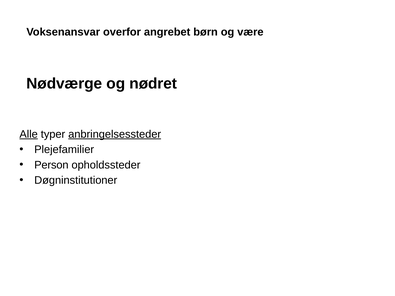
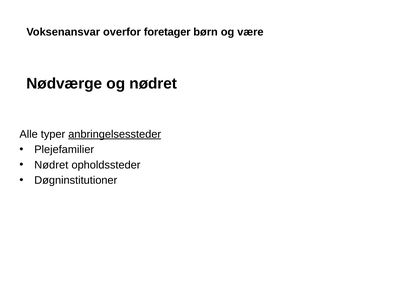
angrebet: angrebet -> foretager (167, 32)
Alle underline: present -> none (29, 134)
Person: Person -> Nødret (51, 165)
